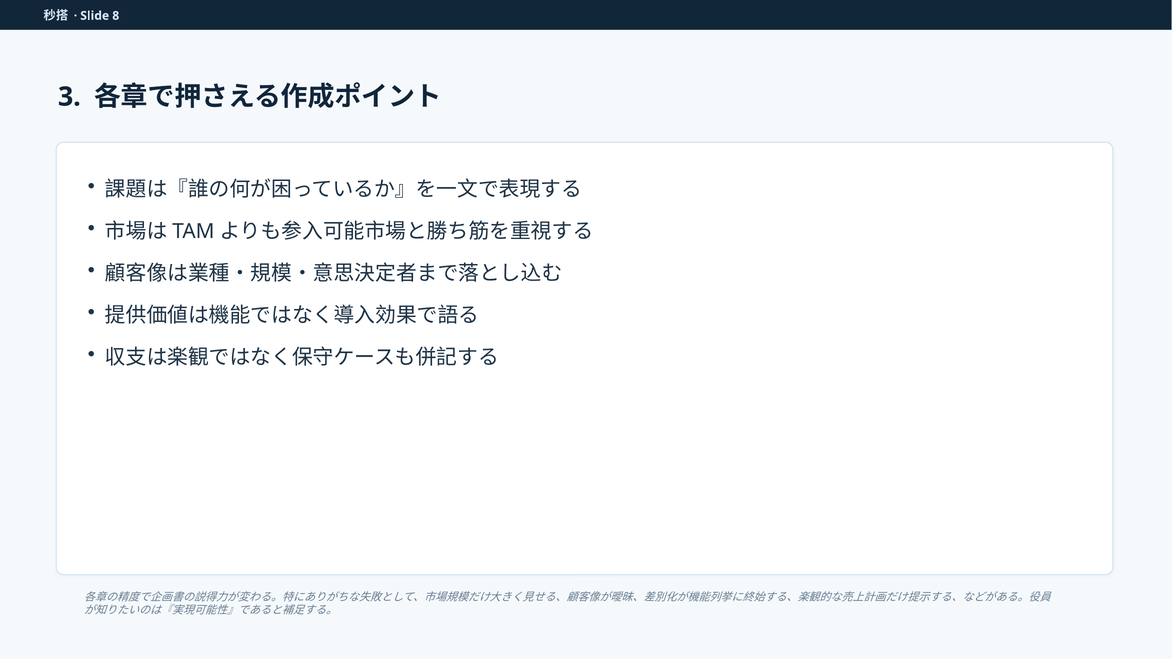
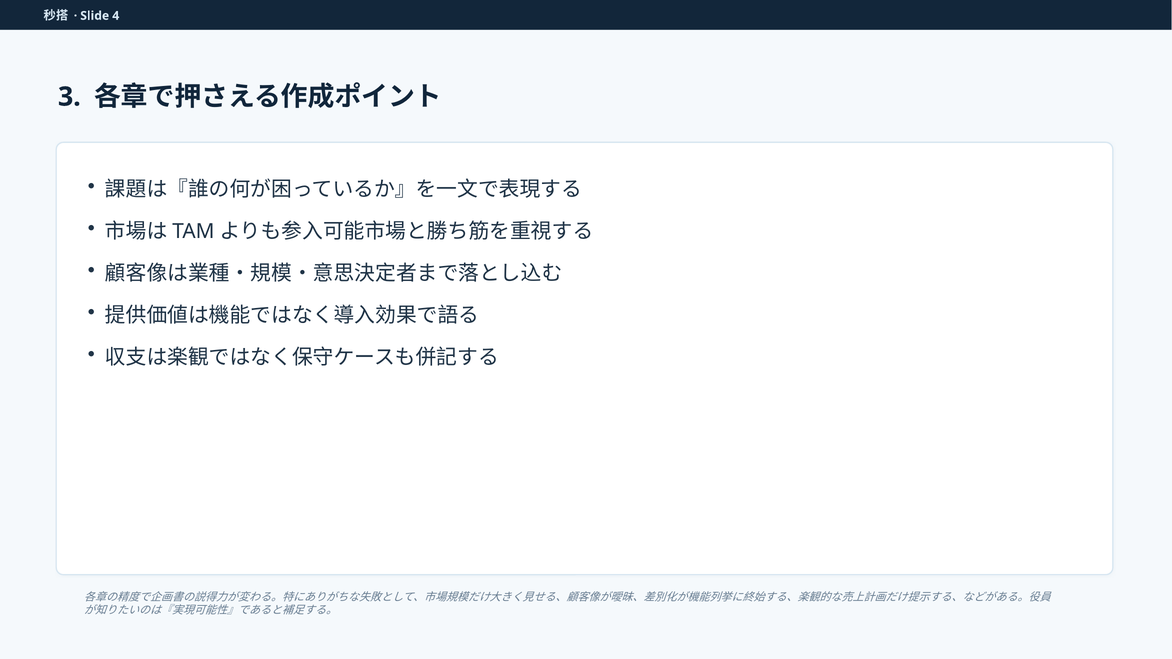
8: 8 -> 4 (116, 16)
